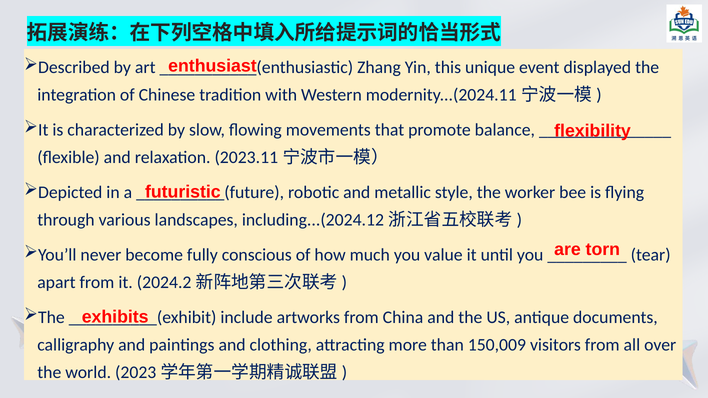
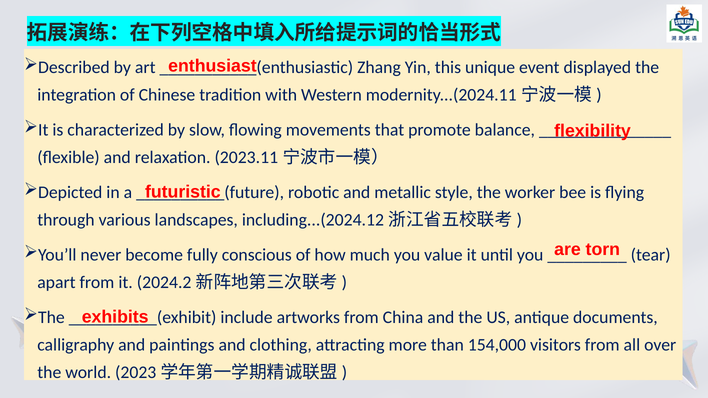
150,009: 150,009 -> 154,000 (497, 345)
